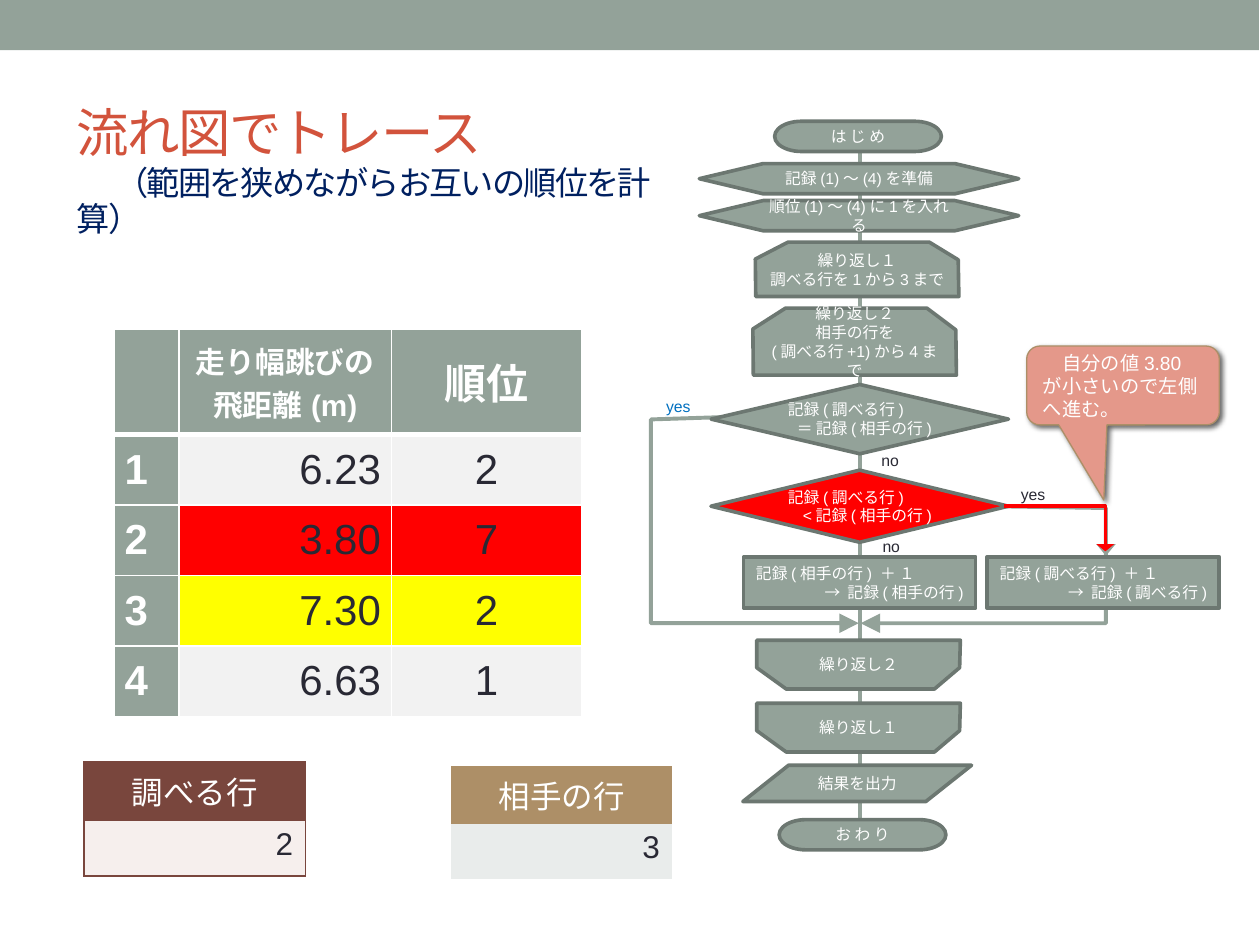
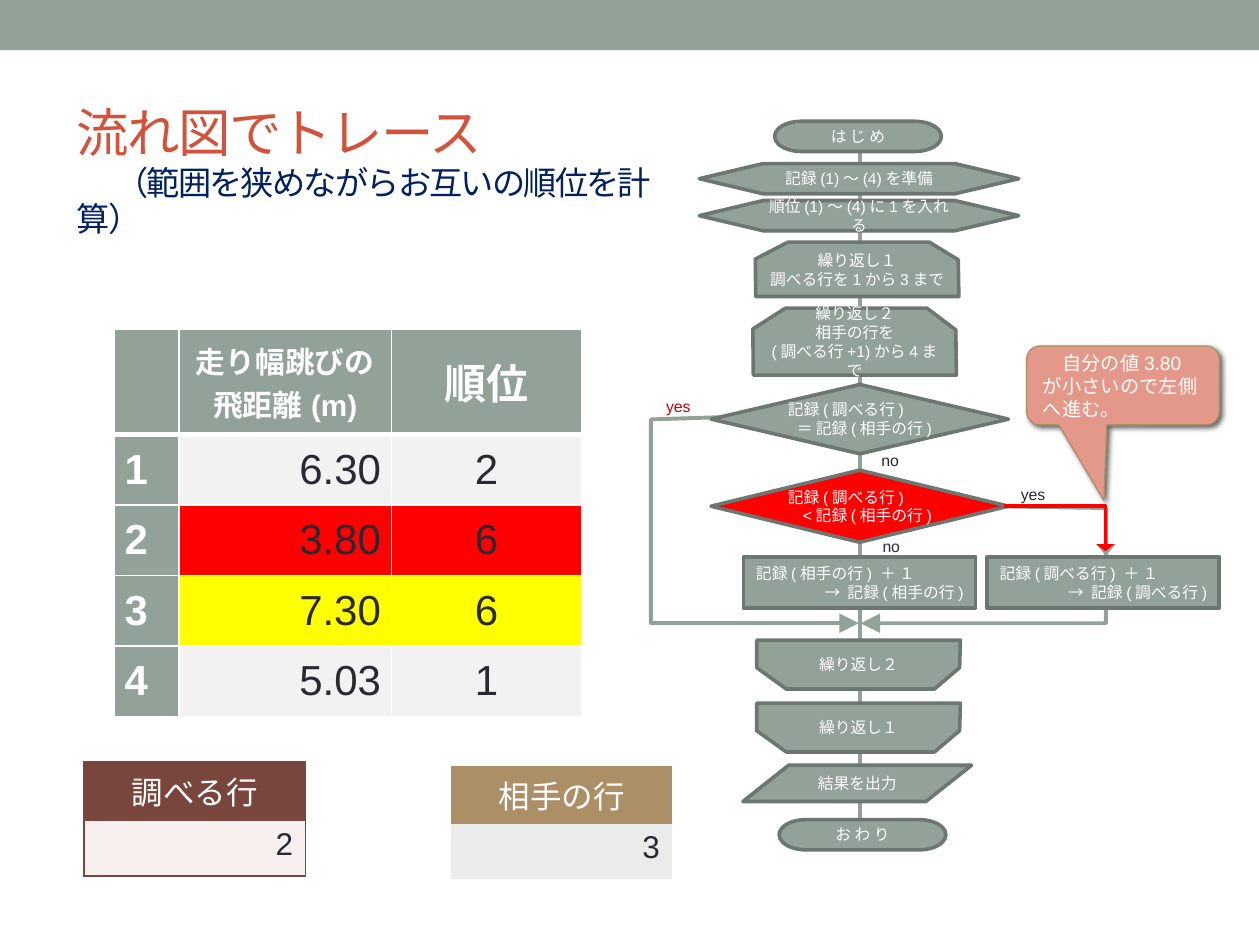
yes colour: blue -> red (678, 408)
6.23: 6.23 -> 6.30 (340, 471)
3.80 7: 7 -> 6 (487, 541)
7.30 2: 2 -> 6 (487, 611)
6.63: 6.63 -> 5.03 (340, 682)
